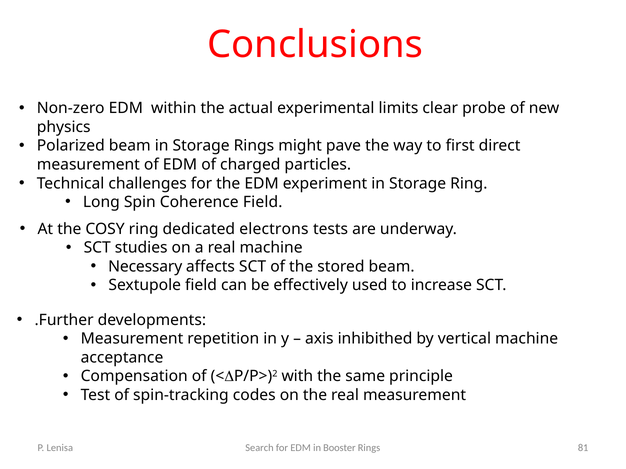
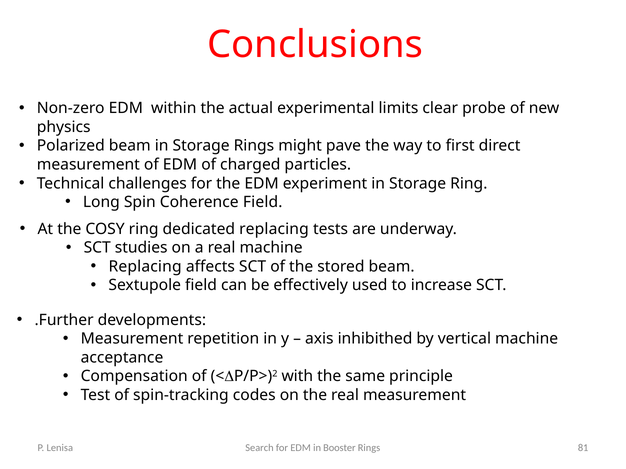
dedicated electrons: electrons -> replacing (274, 229)
Necessary: Necessary -> Replacing (145, 267)
